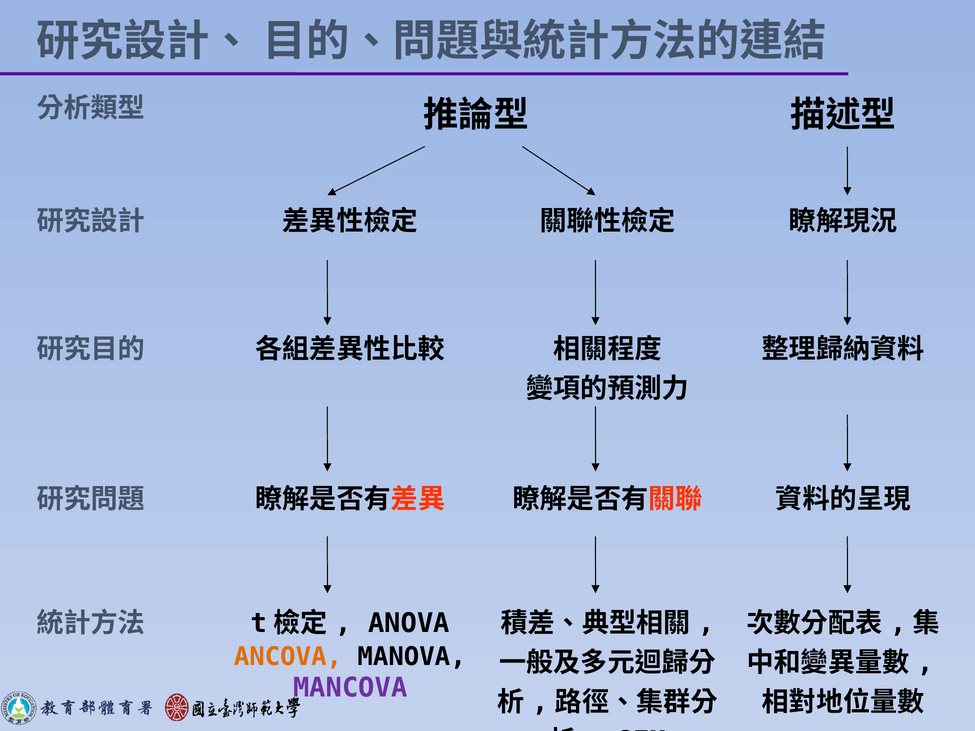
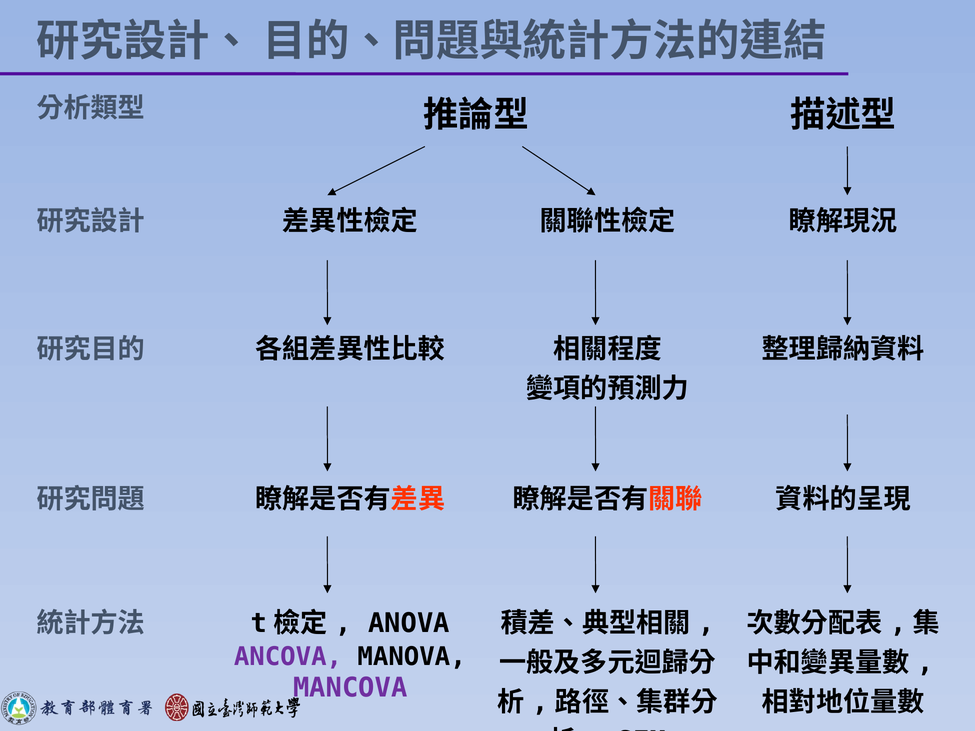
ANCOVA colour: orange -> purple (288, 657)
